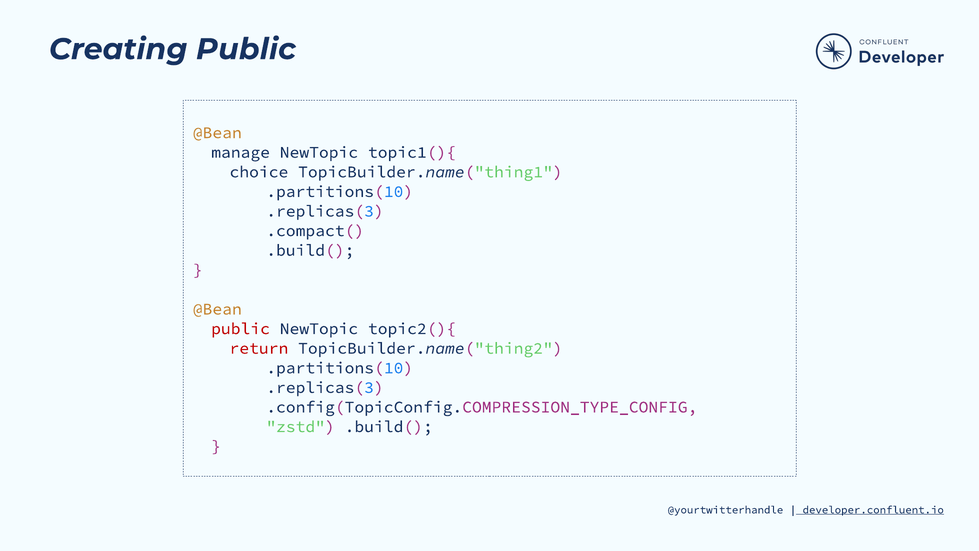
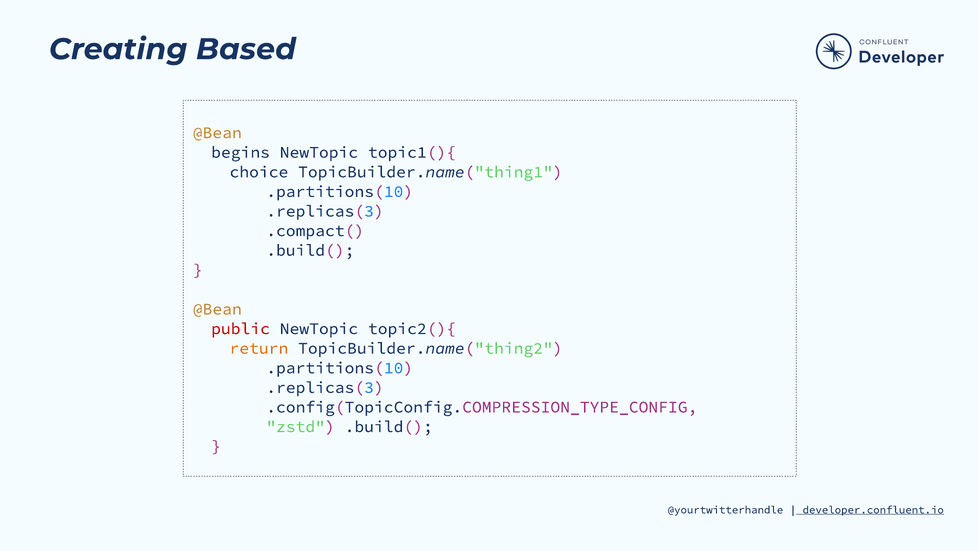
Creating Public: Public -> Based (246, 49)
manage: manage -> begins (241, 152)
return colour: red -> orange (259, 348)
